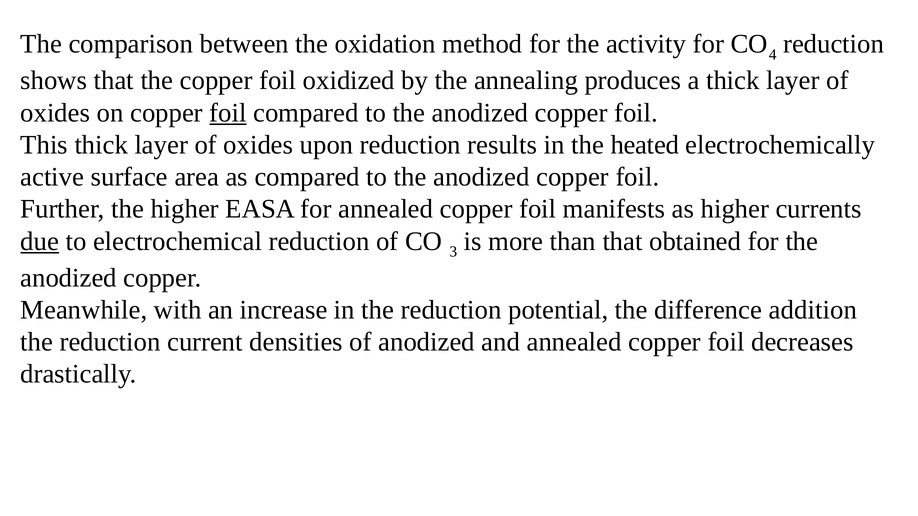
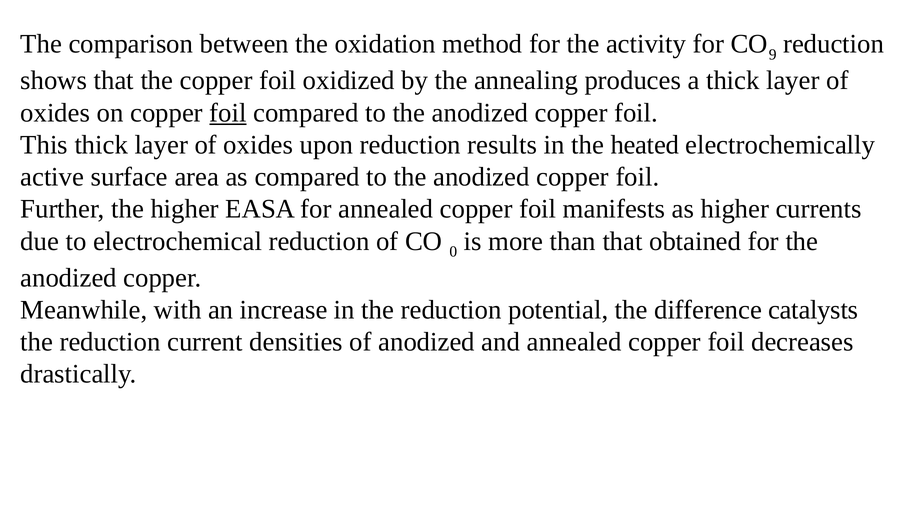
4: 4 -> 9 (773, 55)
due underline: present -> none (40, 241)
3: 3 -> 0 (453, 252)
addition: addition -> catalysts (813, 310)
